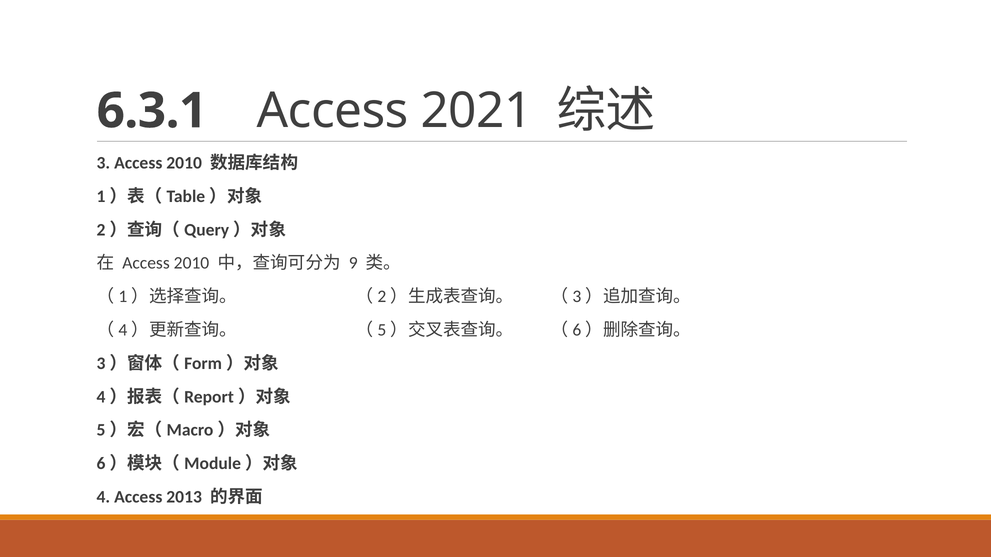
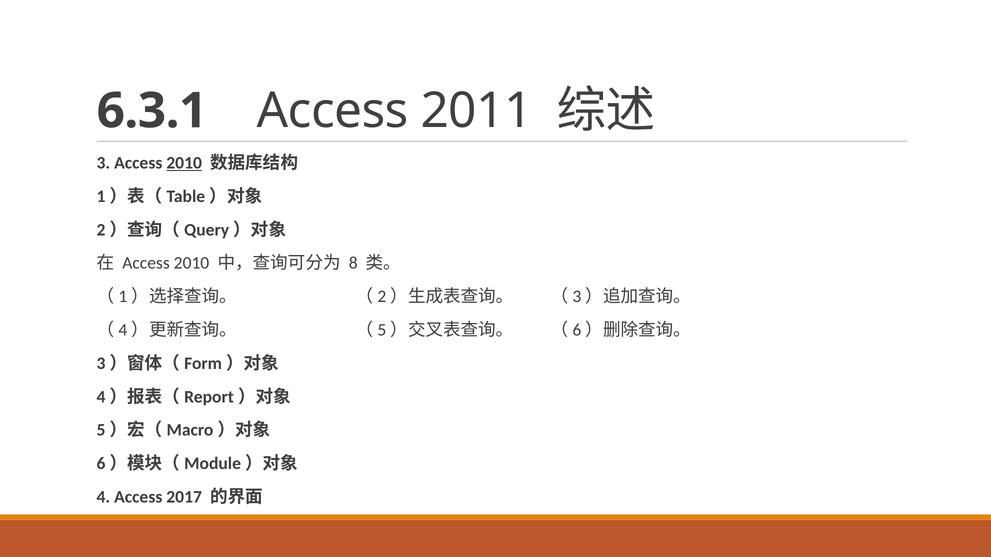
2021: 2021 -> 2011 (477, 111)
2010 underline: none -> present (184, 163)
9: 9 -> 8 (353, 263)
2013: 2013 -> 2017 (184, 497)
